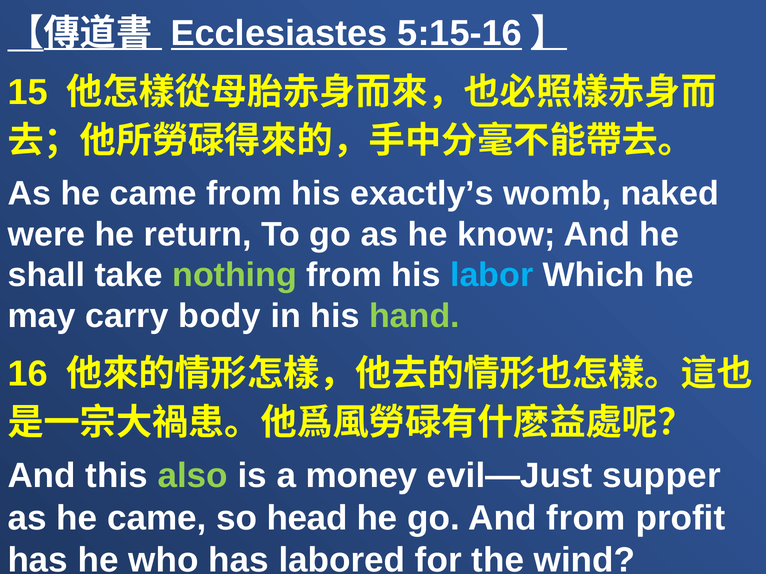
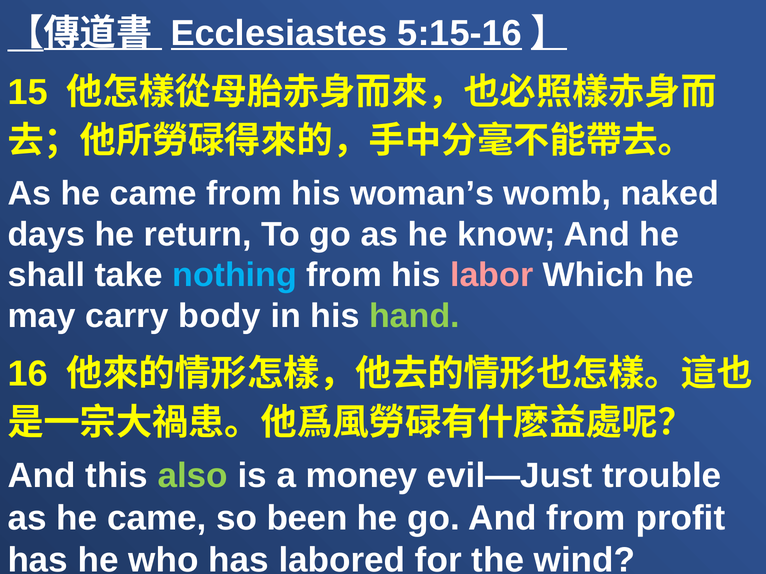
exactly’s: exactly’s -> woman’s (422, 194)
were: were -> days (46, 235)
nothing colour: light green -> light blue (235, 275)
labor colour: light blue -> pink (492, 275)
supper: supper -> trouble (662, 476)
head: head -> been (307, 518)
